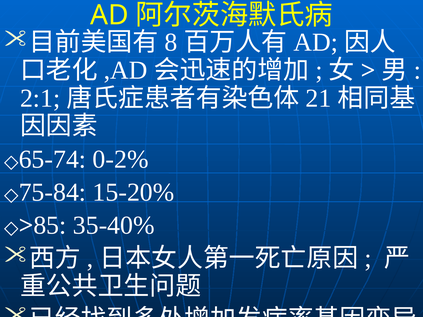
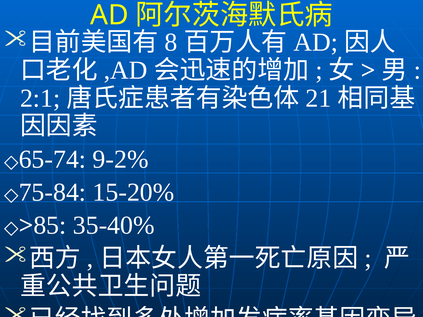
0-2%: 0-2% -> 9-2% (121, 159)
